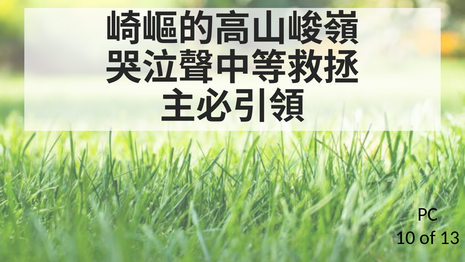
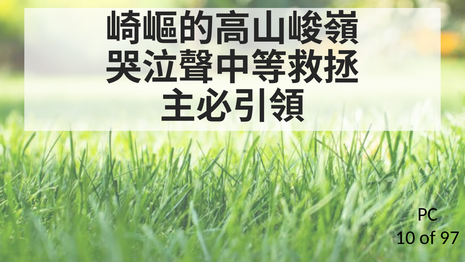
13: 13 -> 97 (450, 237)
